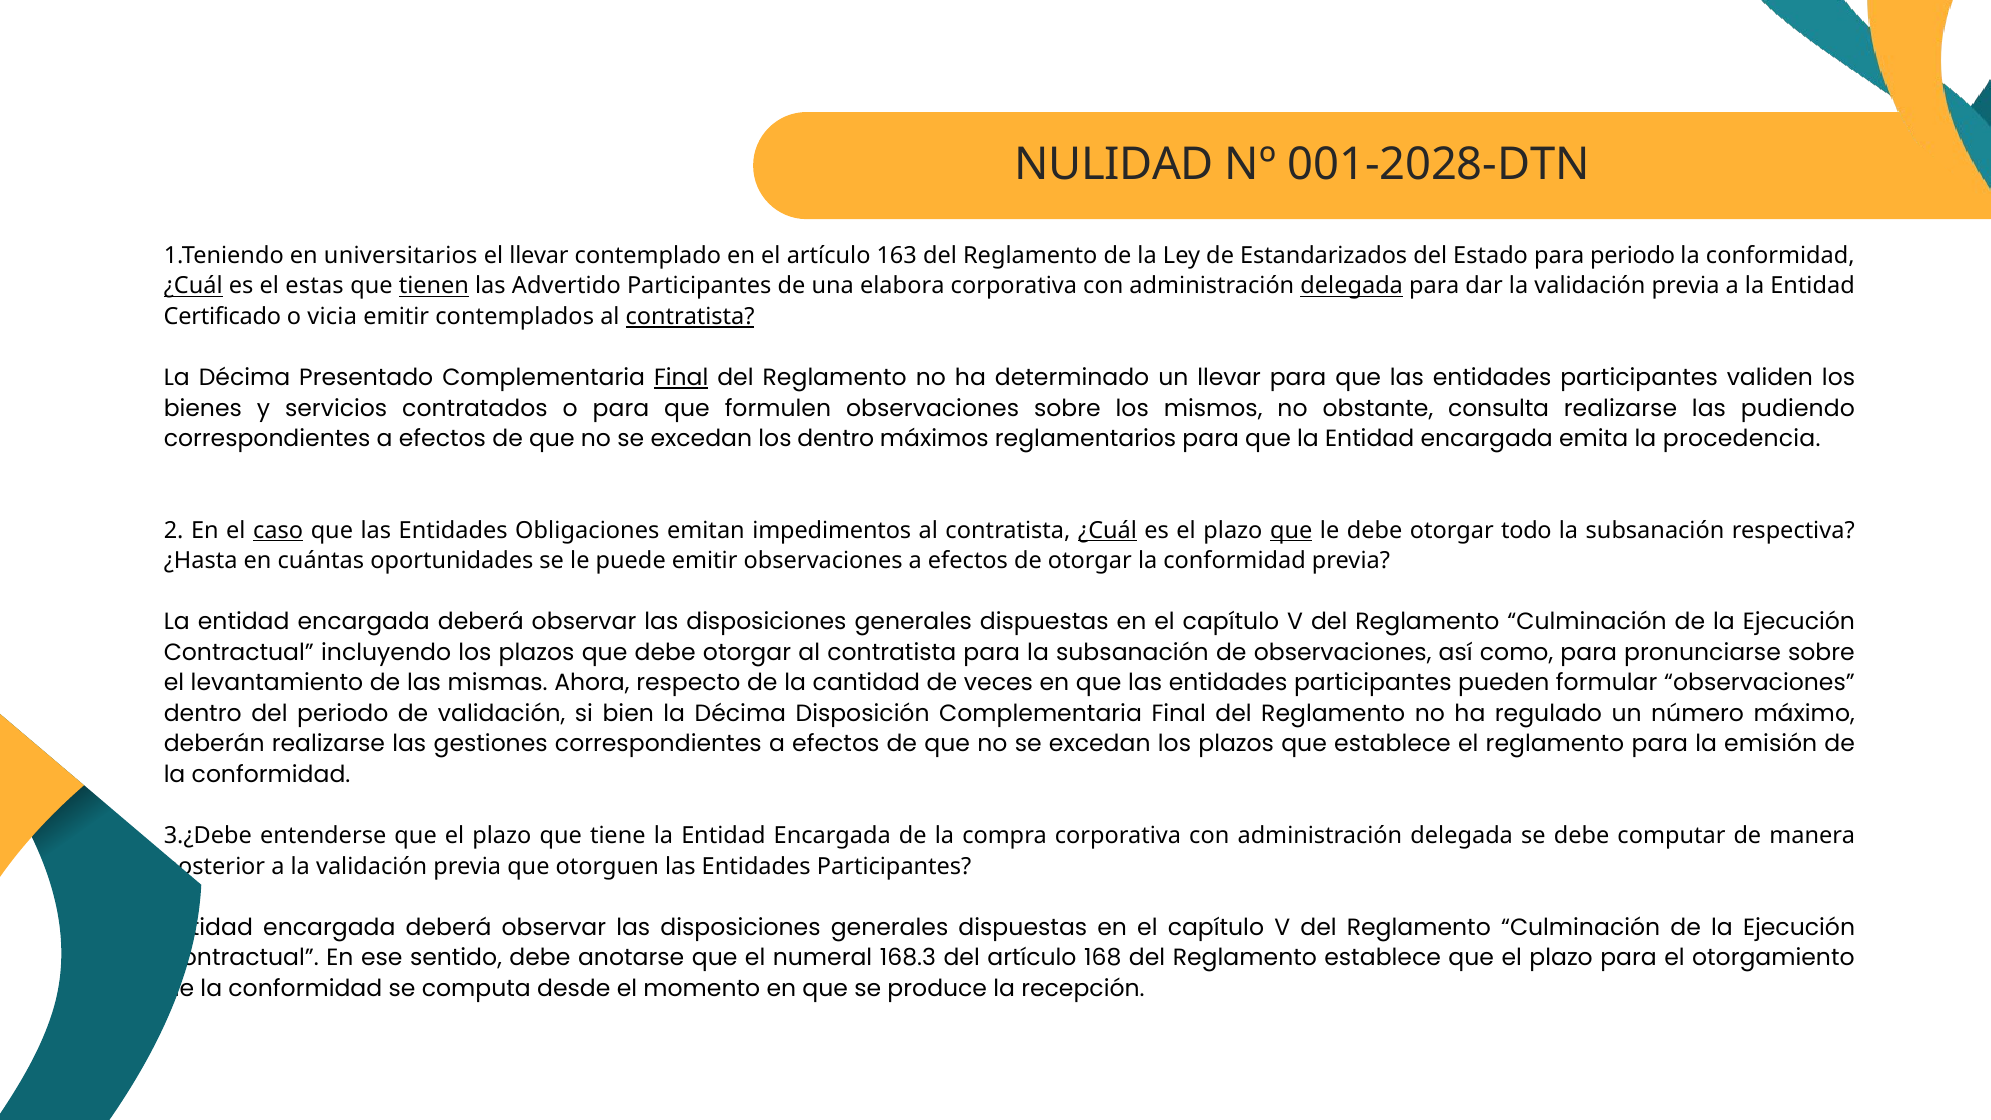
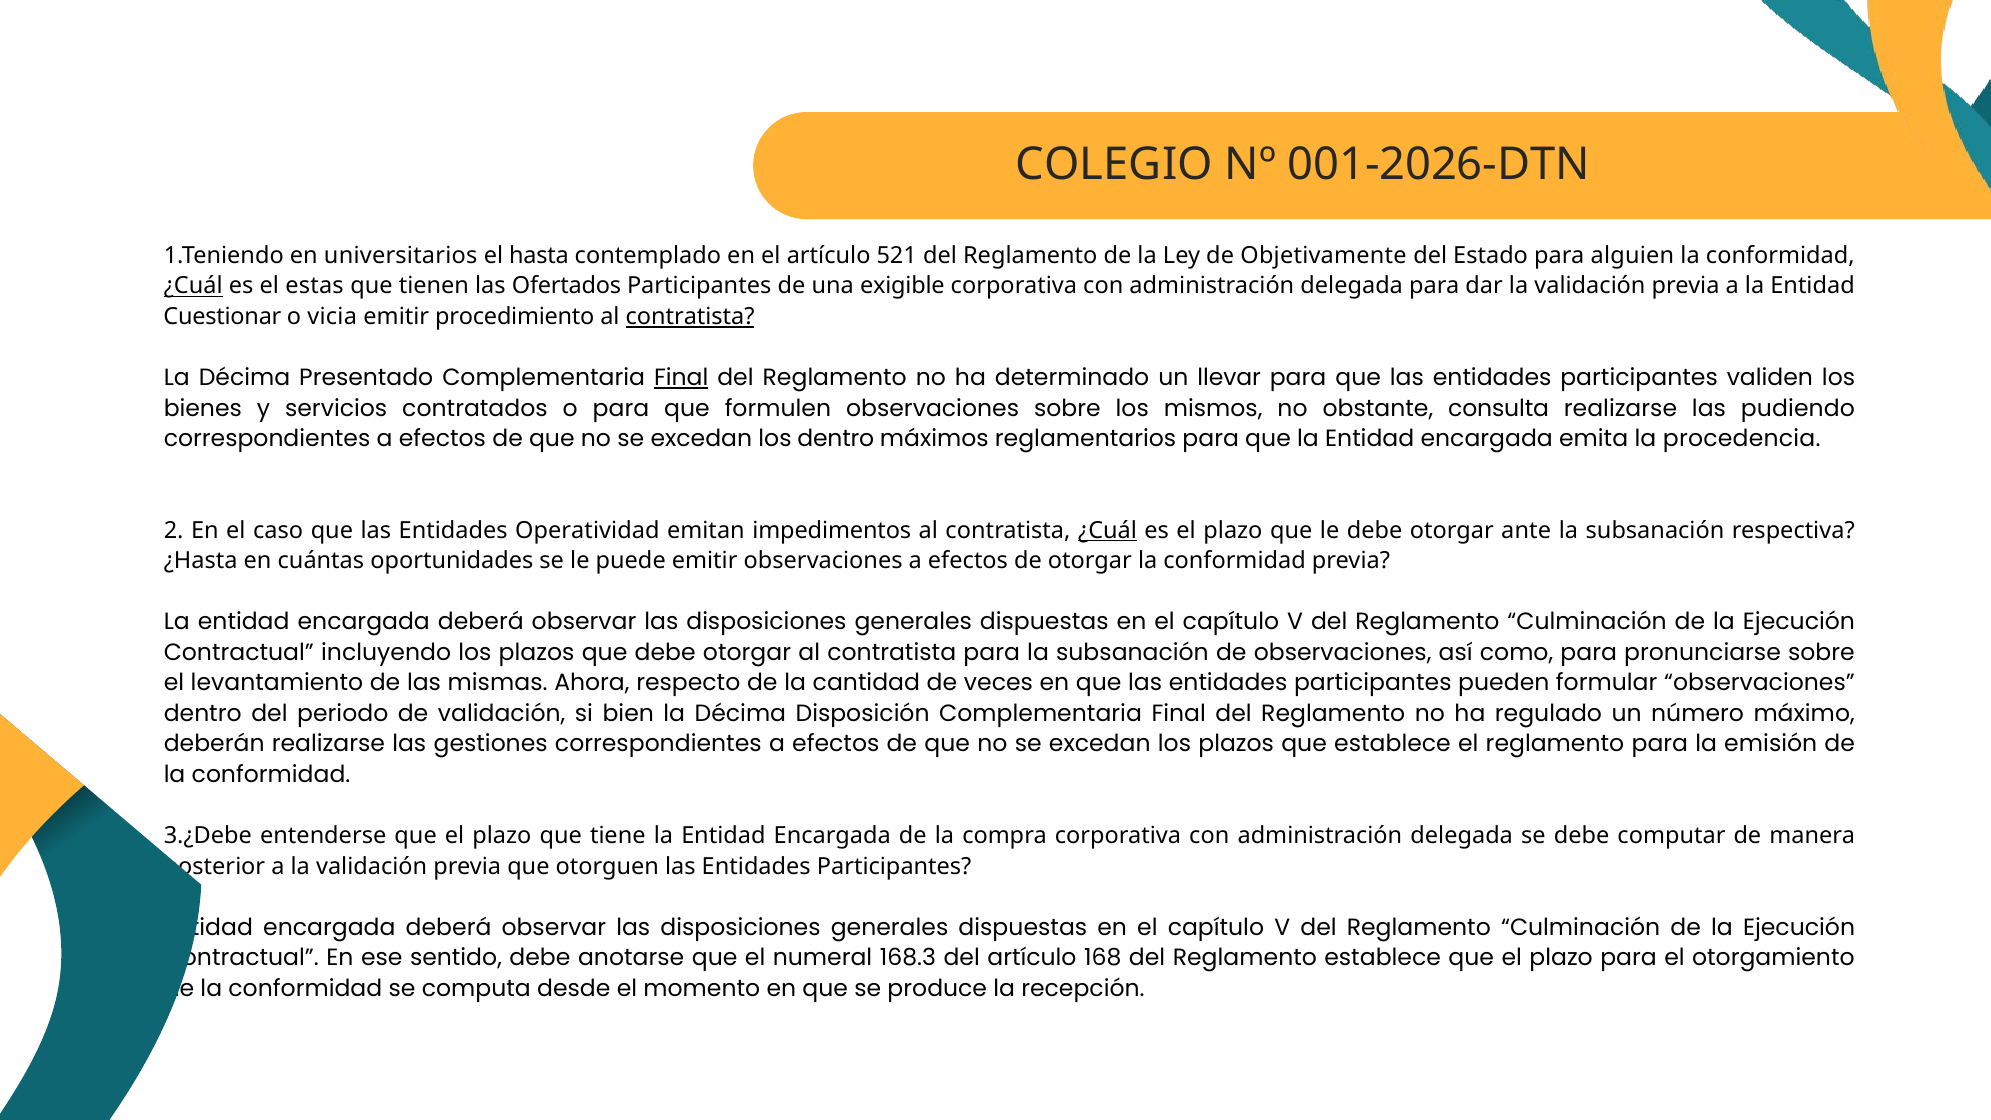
NULIDAD: NULIDAD -> COLEGIO (1114, 165)
001-2028-DTN: 001-2028-DTN -> 001-2026-DTN (1439, 165)
el llevar: llevar -> hasta (539, 256)
163: 163 -> 521 (897, 256)
Estandarizados: Estandarizados -> Objetivamente (1324, 256)
para periodo: periodo -> alguien (1632, 256)
tienen underline: present -> none (434, 286)
Advertido: Advertido -> Ofertados (567, 286)
elabora: elabora -> exigible (902, 286)
delegada underline: present -> none (1352, 286)
Certificado: Certificado -> Cuestionar (222, 317)
contemplados: contemplados -> procedimiento (515, 317)
caso underline: present -> none (278, 530)
Obligaciones: Obligaciones -> Operatividad (587, 530)
que underline: present -> none (1291, 530)
todo: todo -> ante (1526, 530)
